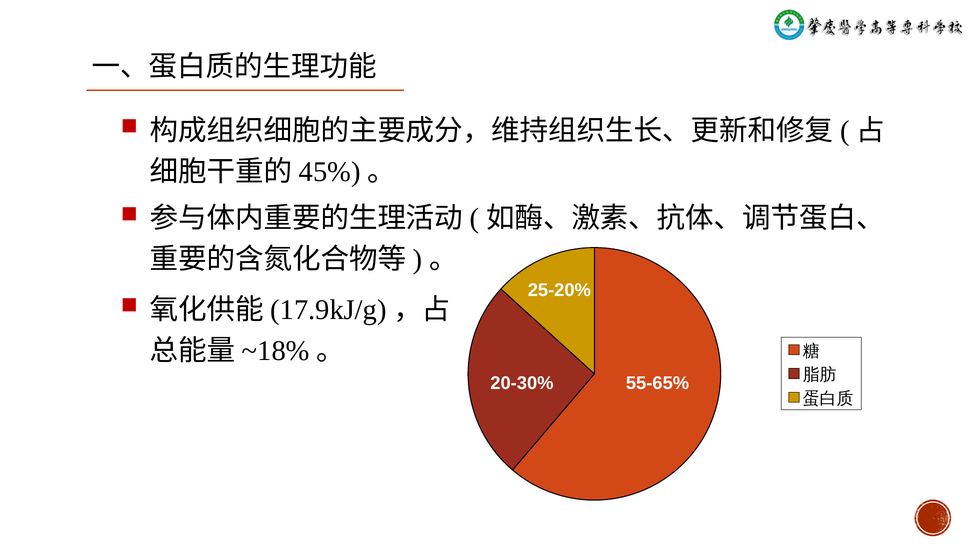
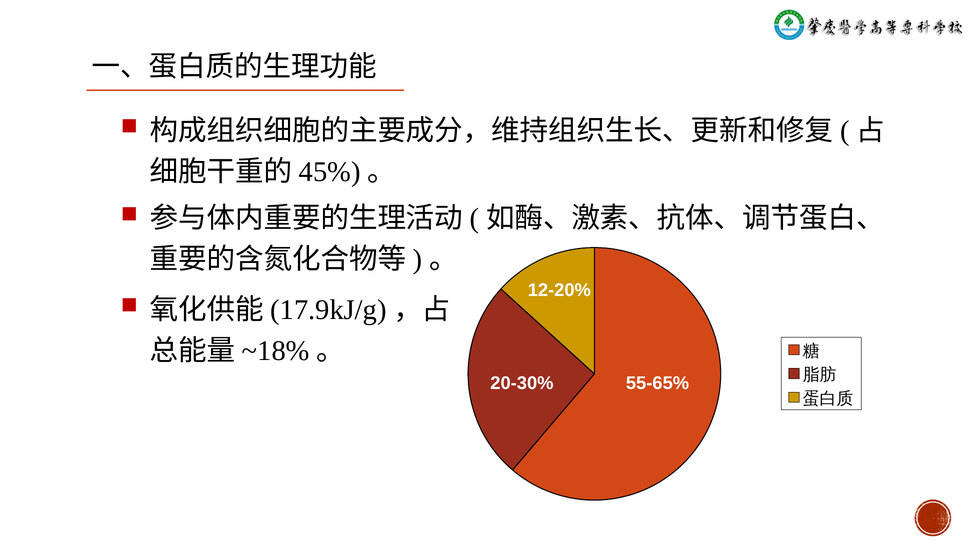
25-20%: 25-20% -> 12-20% (559, 290)
